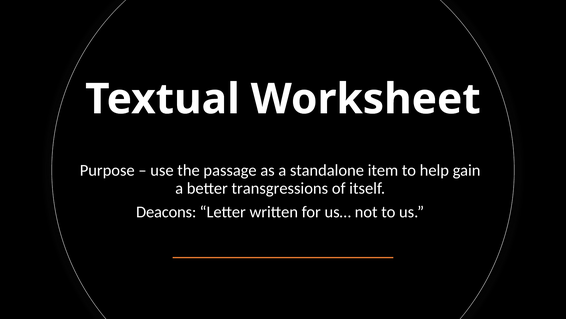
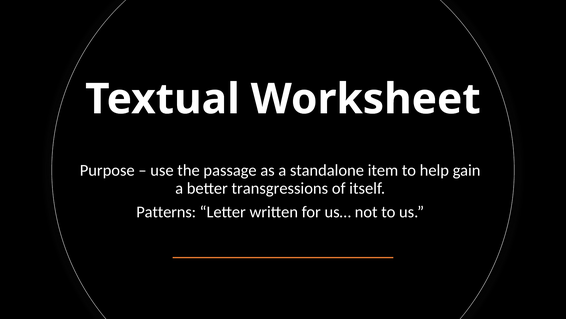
Deacons: Deacons -> Patterns (166, 212)
